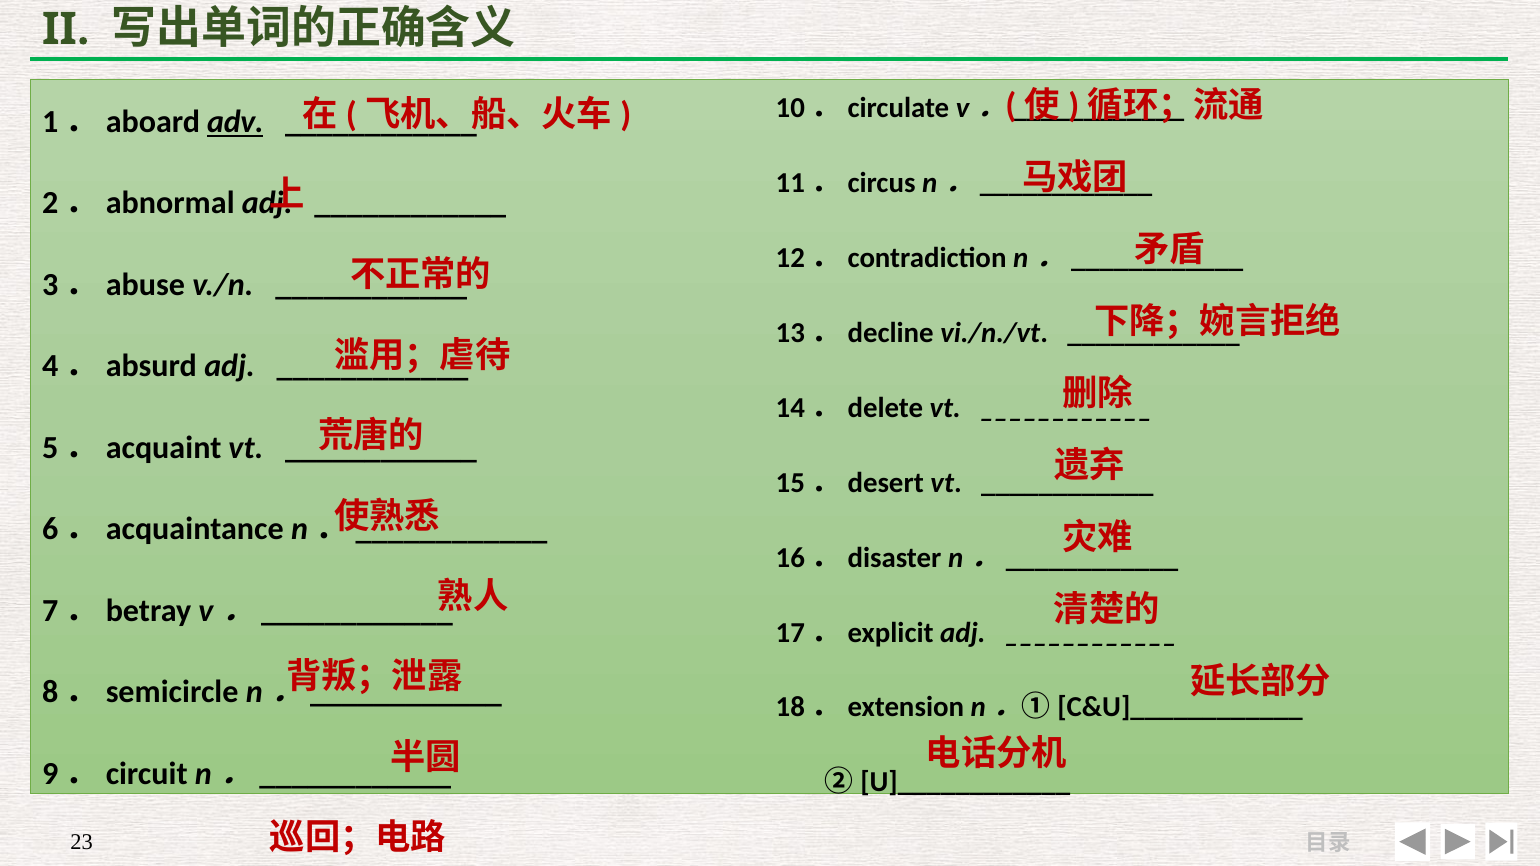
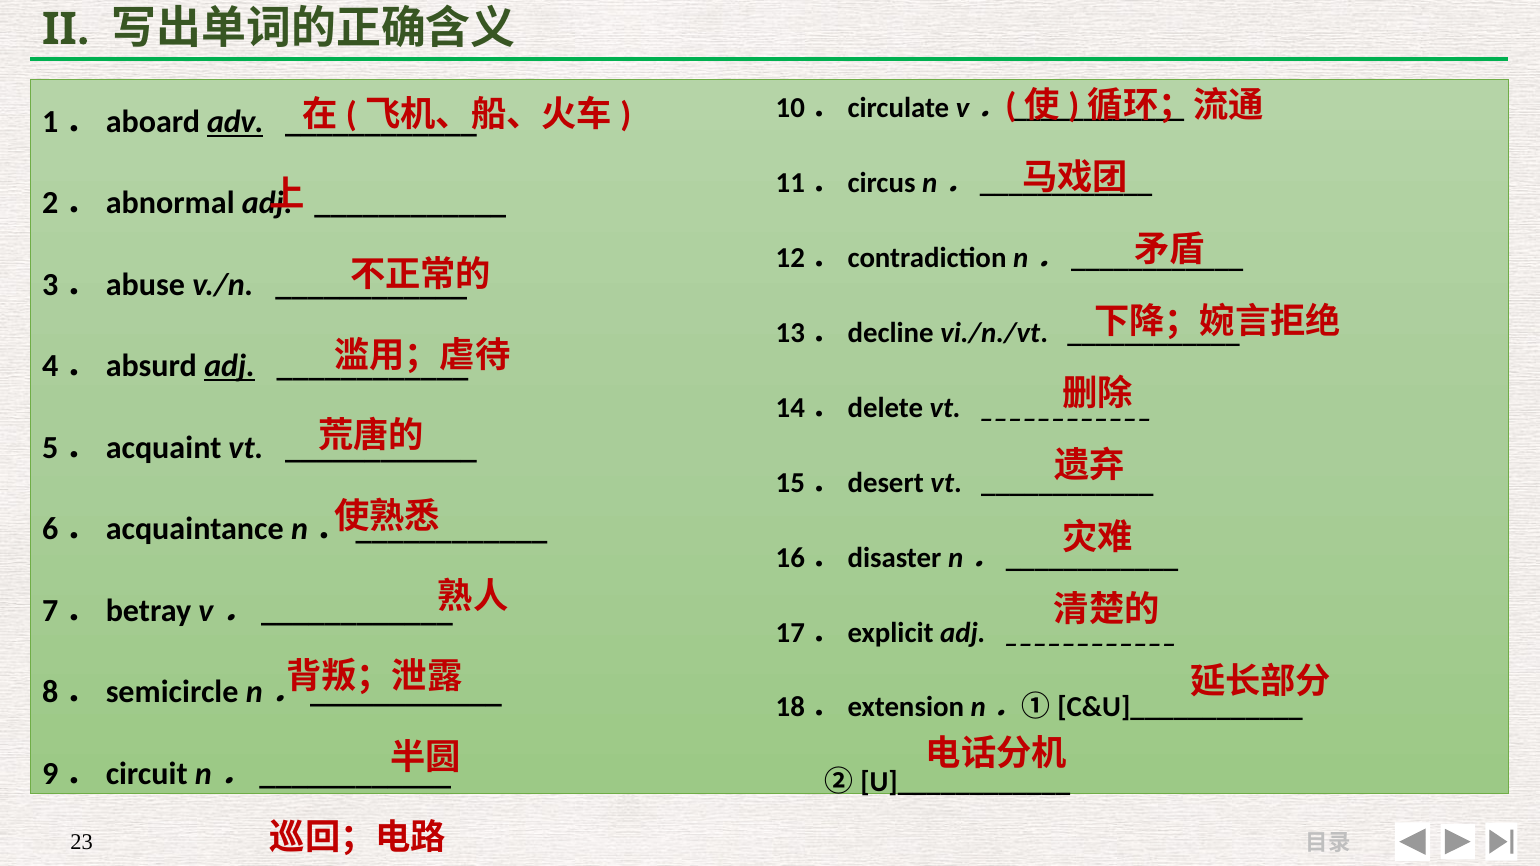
adj underline: none -> present (230, 366)
